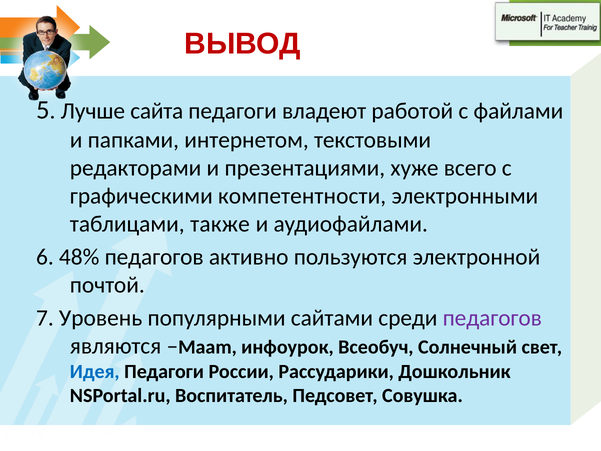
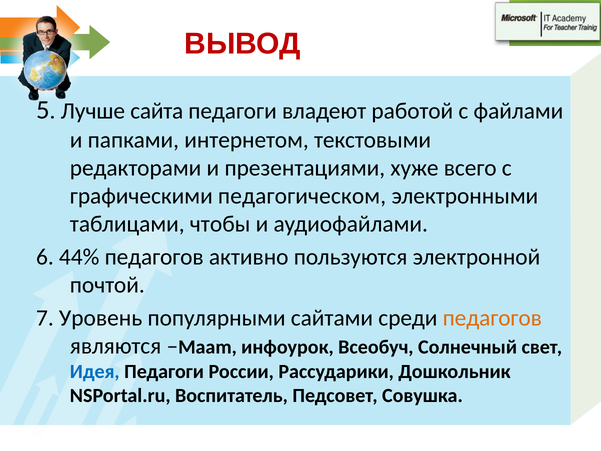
компетентности: компетентности -> педагогическом (302, 196)
также: также -> чтобы (220, 224)
48%: 48% -> 44% (79, 257)
педагогов colour: purple -> orange (492, 318)
